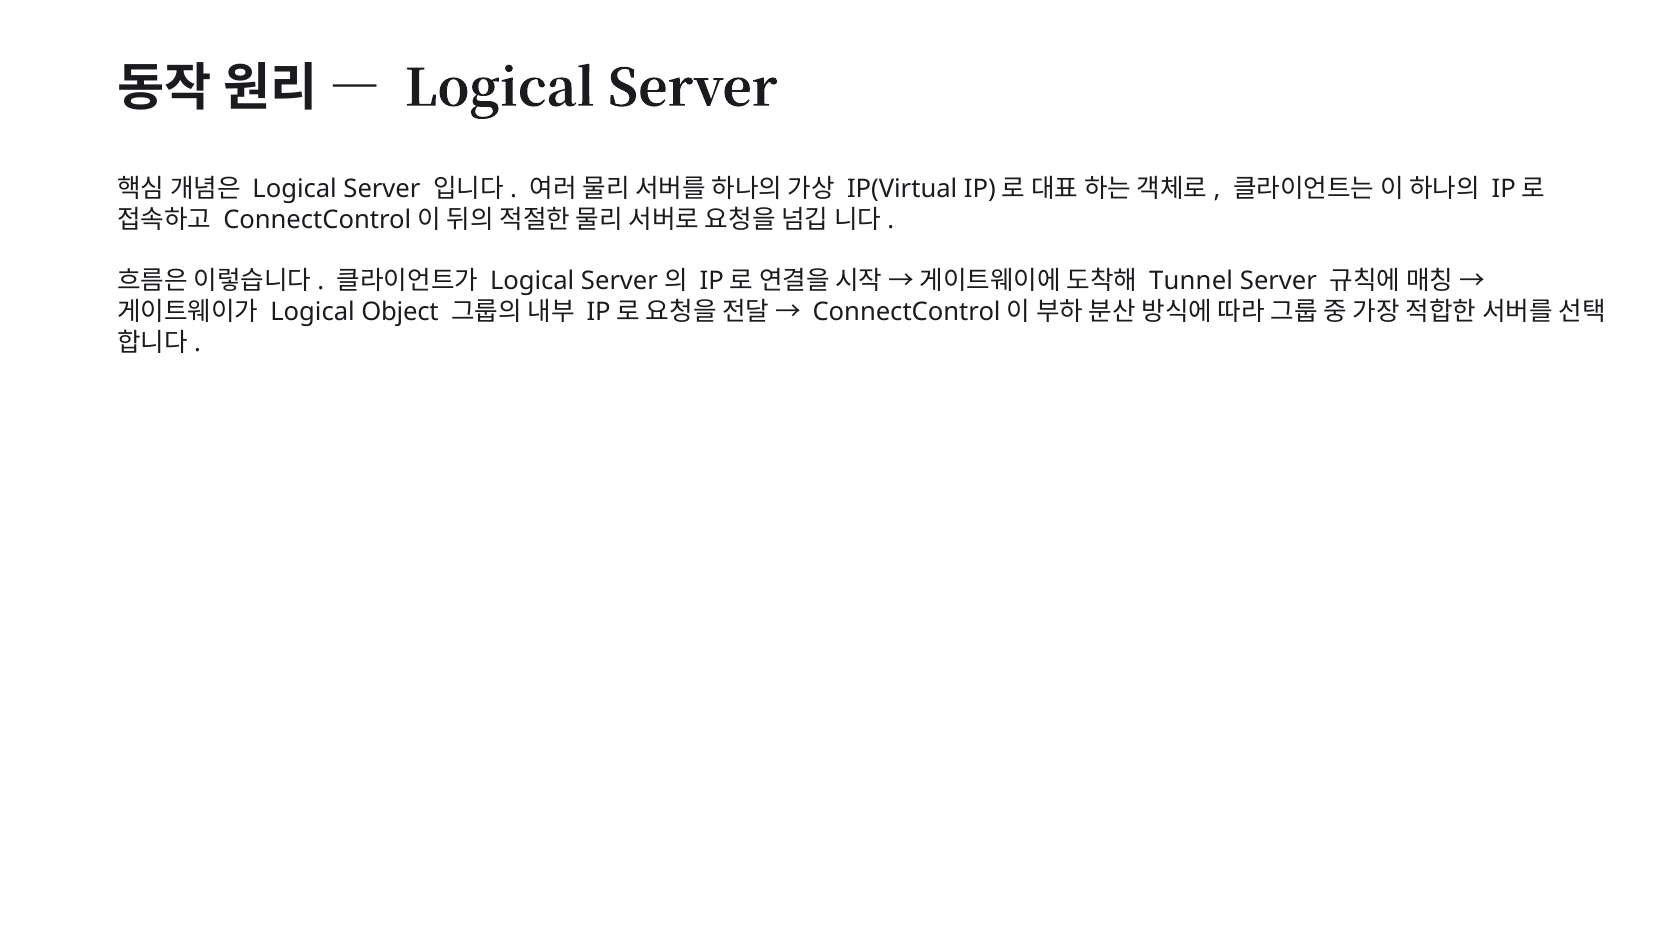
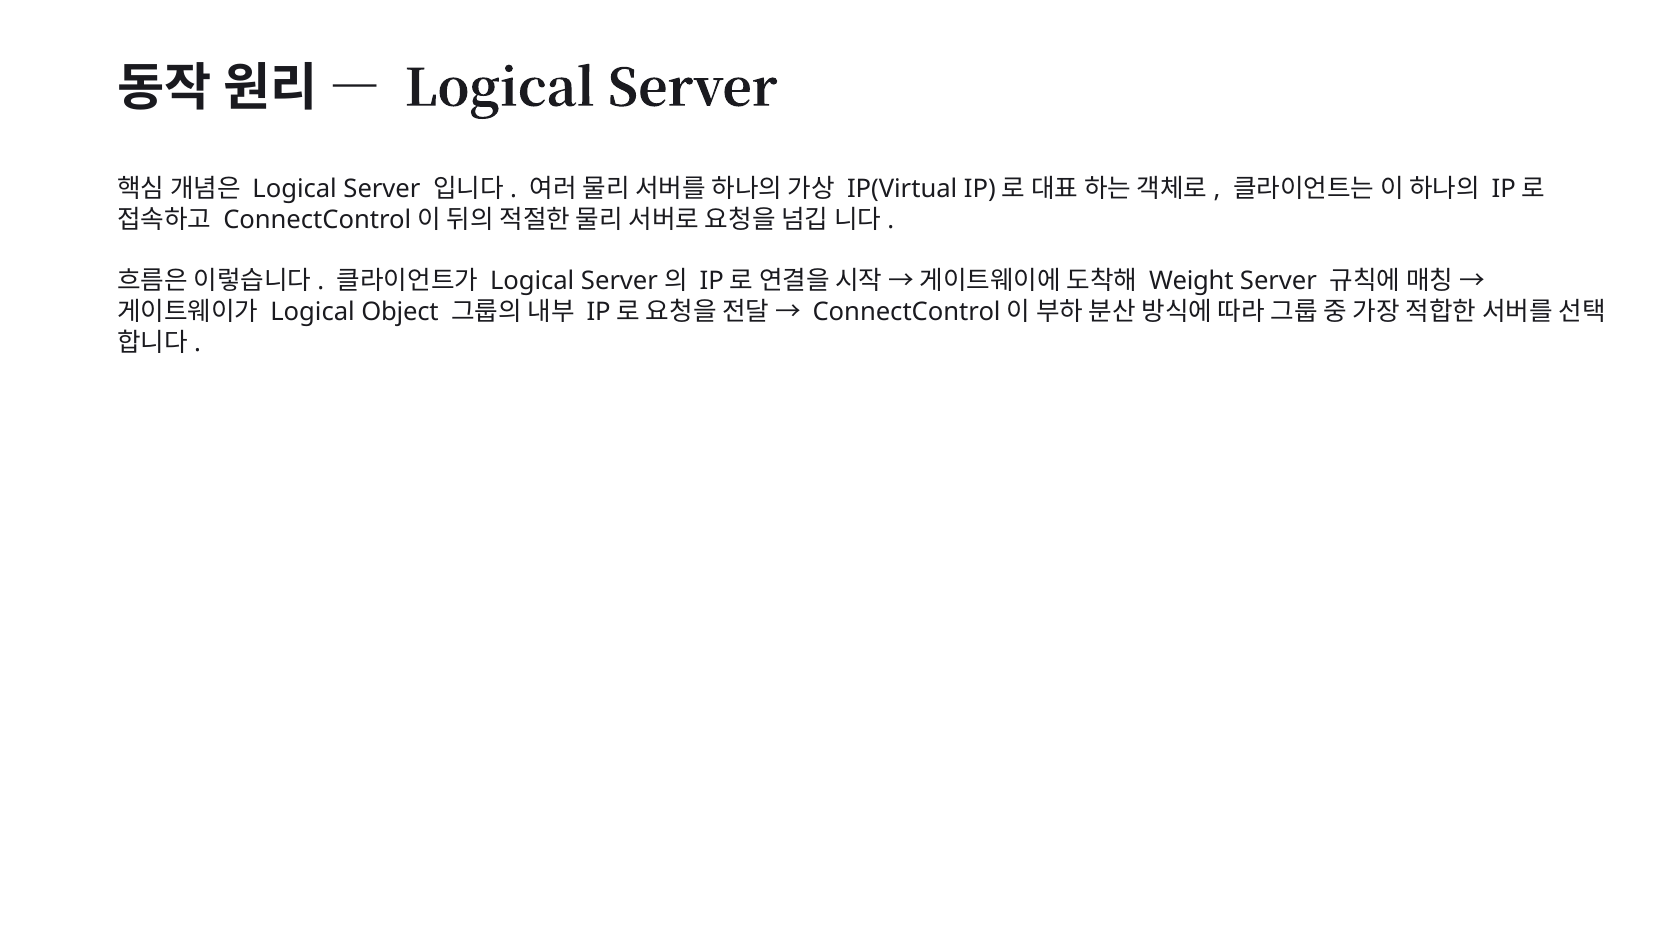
Tunnel: Tunnel -> Weight (1191, 281)
